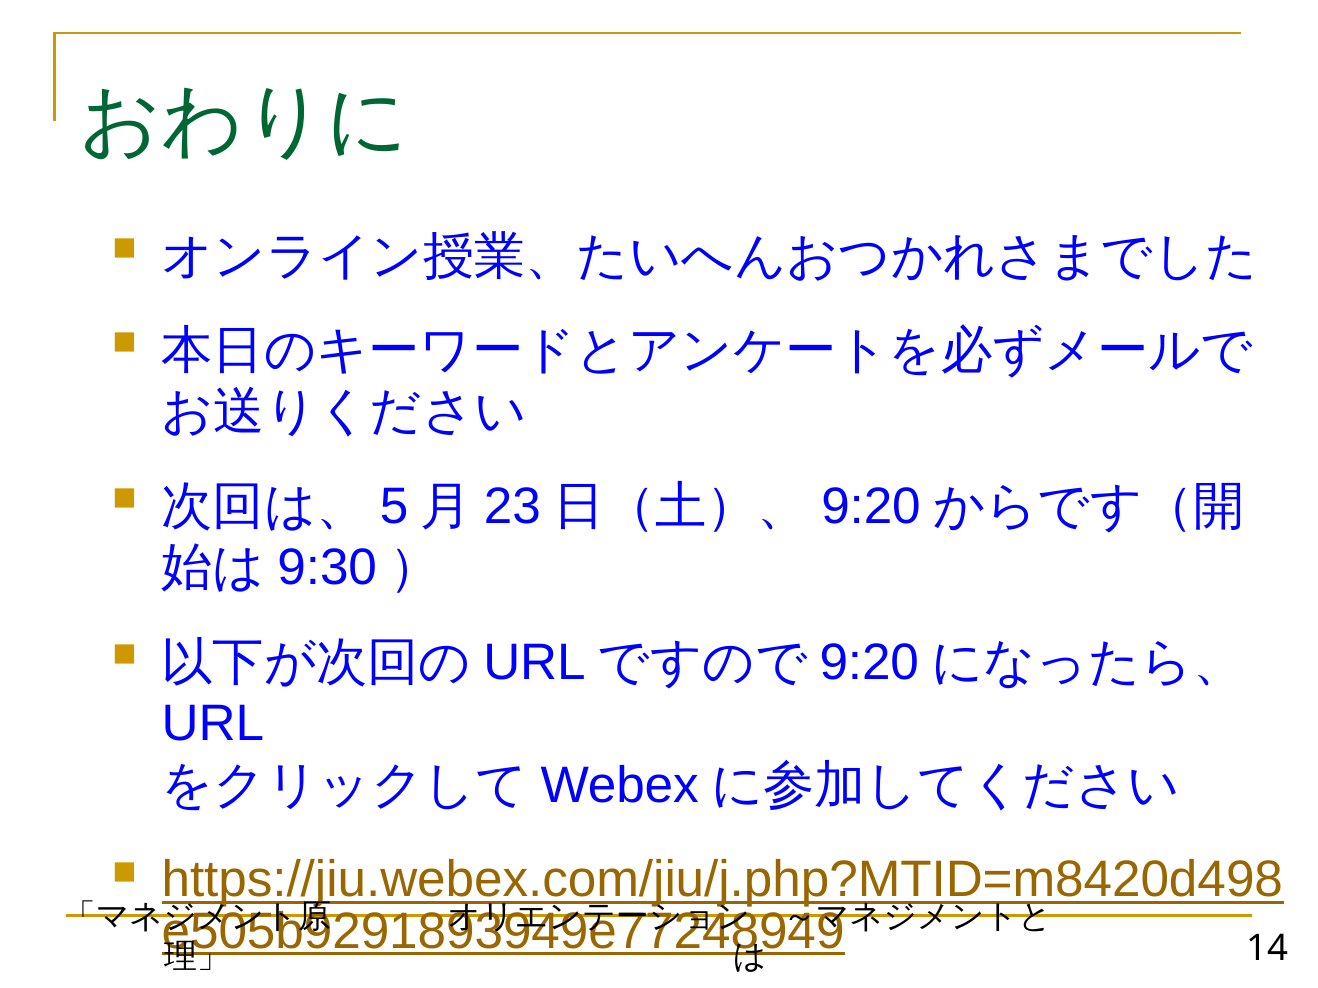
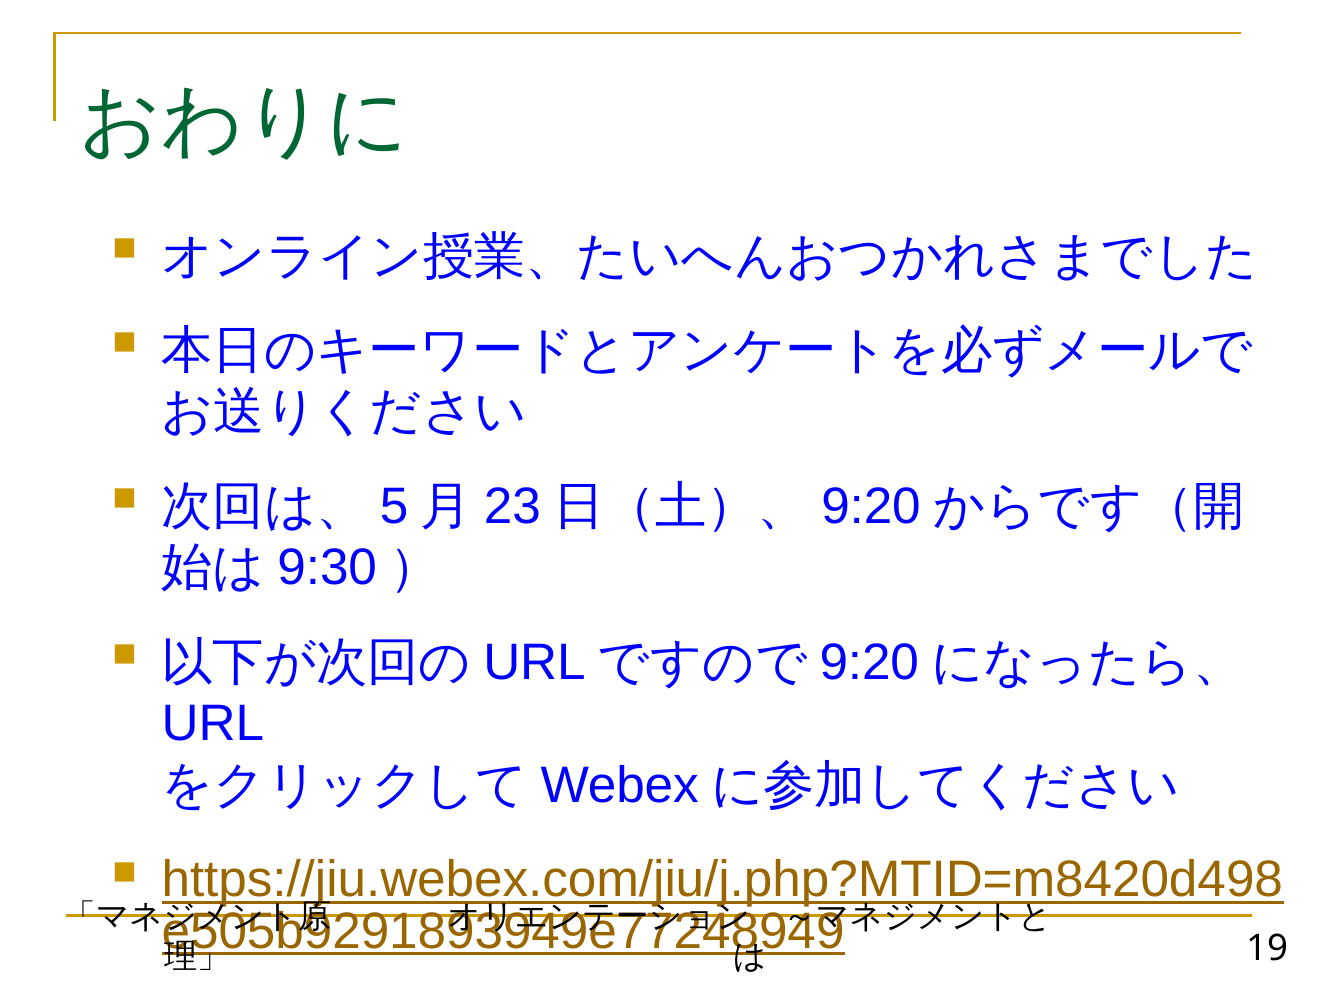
14: 14 -> 19 (1267, 949)
